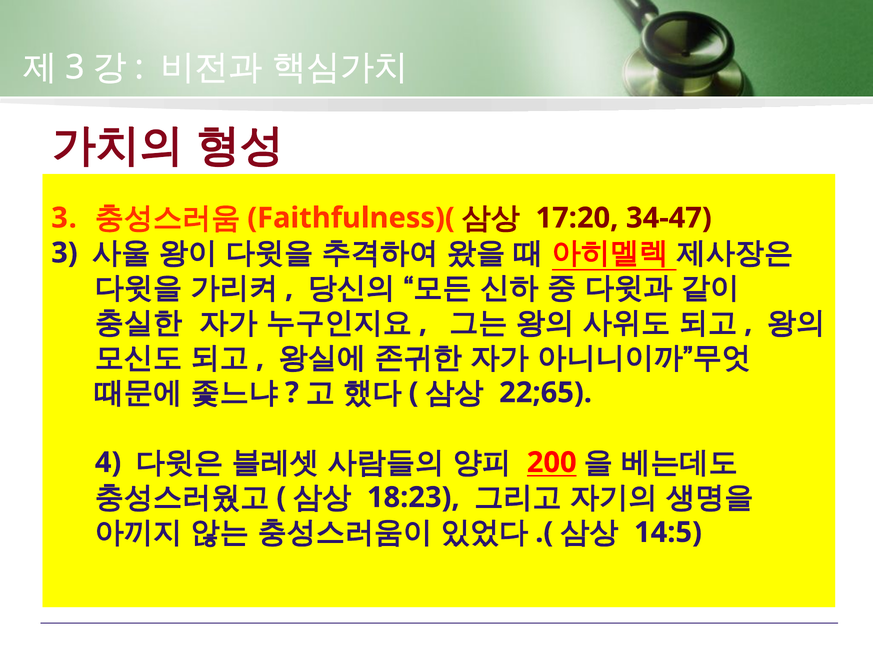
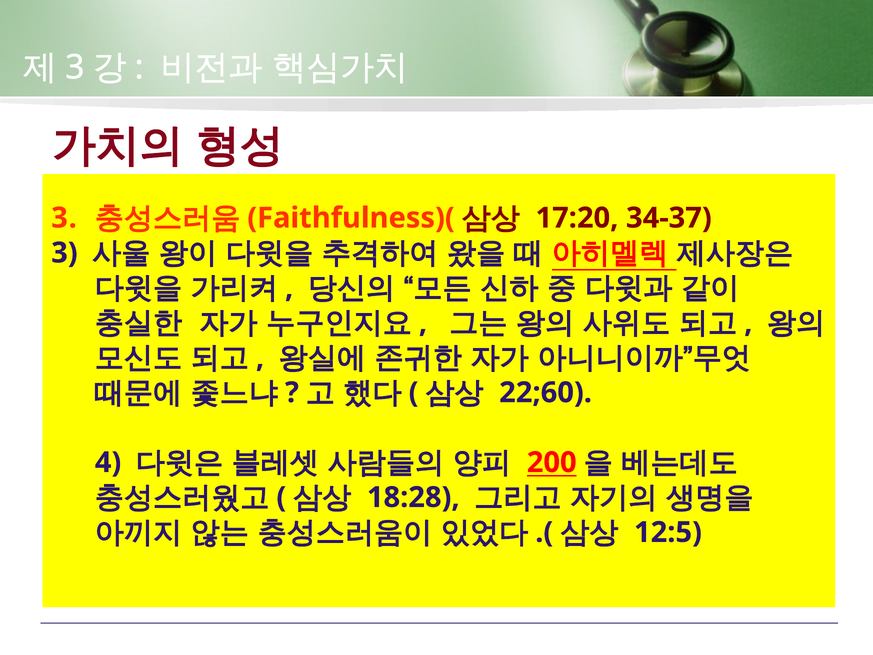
34-47: 34-47 -> 34-37 (669, 218)
22;65: 22;65 -> 22;60 (546, 392)
18:23: 18:23 -> 18:28 (413, 497)
14:5: 14:5 -> 12:5 (668, 532)
